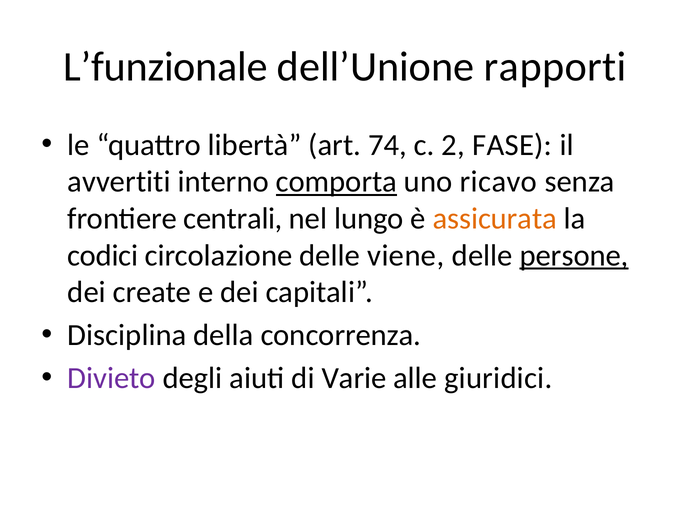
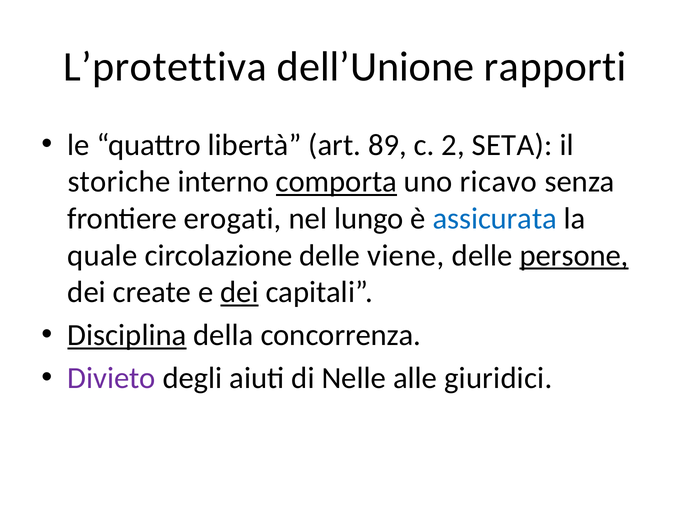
L’funzionale: L’funzionale -> L’protettiva (165, 67)
74: 74 -> 89 (387, 145)
FASE: FASE -> SETA (512, 145)
avvertiti: avvertiti -> storiche (119, 182)
centrali: centrali -> erogati (233, 219)
assicurata colour: orange -> blue (495, 219)
codici: codici -> quale (102, 256)
dei underline: none -> present (240, 292)
Disciplina underline: none -> present (127, 335)
Varie: Varie -> Nelle (354, 378)
